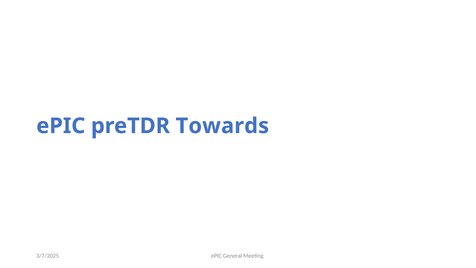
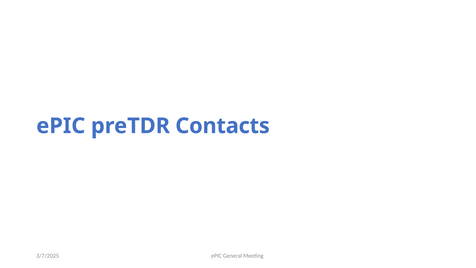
Towards: Towards -> Contacts (223, 126)
